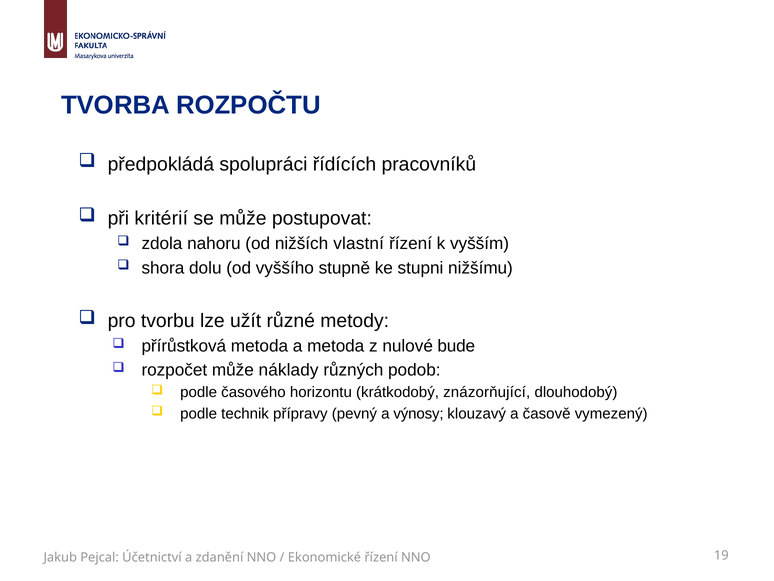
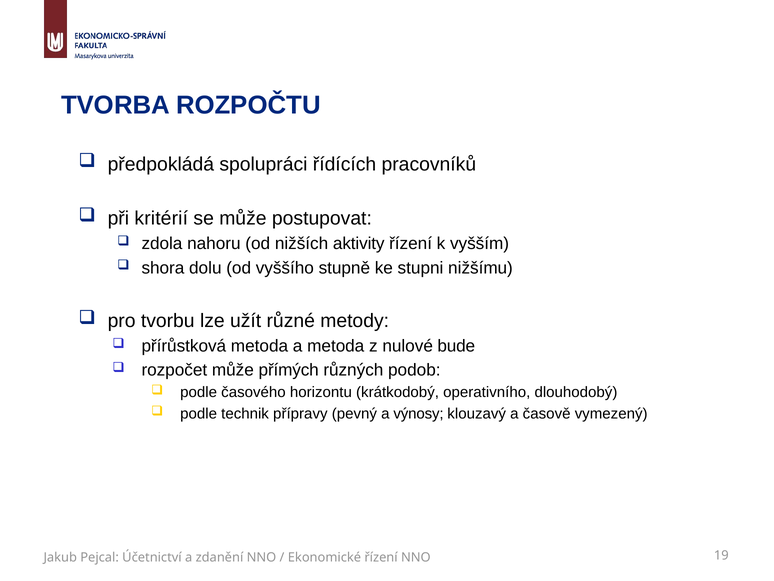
vlastní: vlastní -> aktivity (359, 244)
náklady: náklady -> přímých (289, 370)
znázorňující: znázorňující -> operativního (487, 392)
